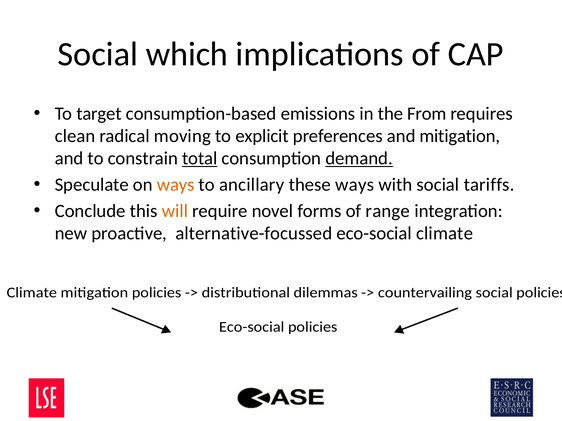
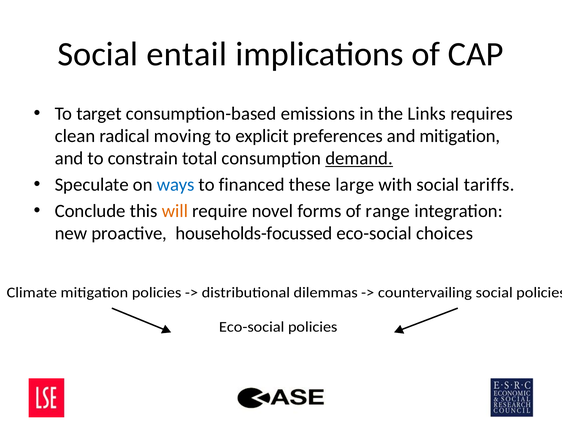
which: which -> entail (187, 54)
From: From -> Links (427, 114)
total underline: present -> none (200, 159)
ways colour: orange -> blue (176, 185)
ancillary: ancillary -> financed (252, 185)
these ways: ways -> large (355, 185)
alternative-focussed: alternative-focussed -> households-focussed (254, 234)
eco-social climate: climate -> choices (445, 234)
